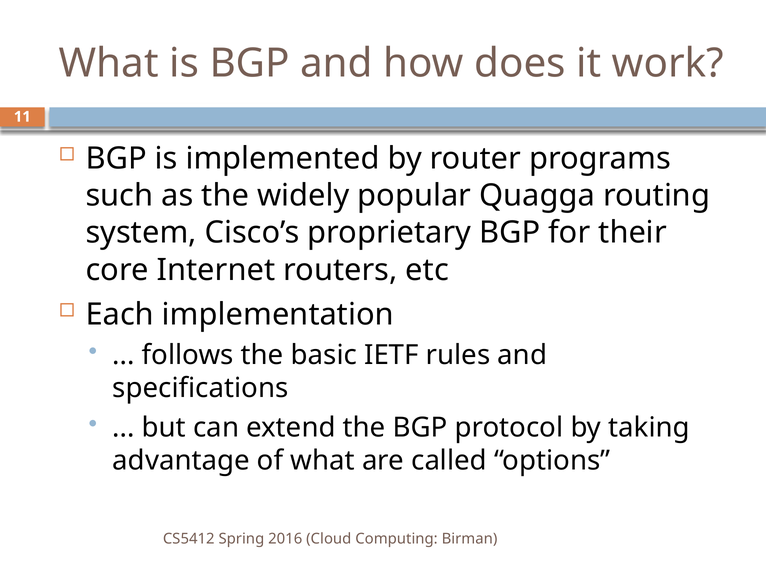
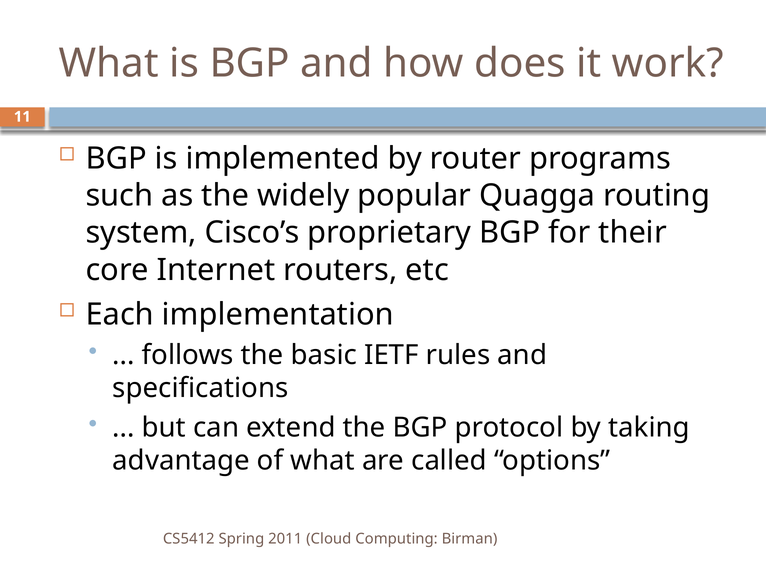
2016: 2016 -> 2011 (285, 539)
